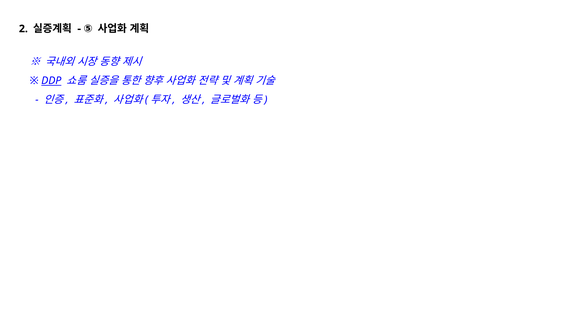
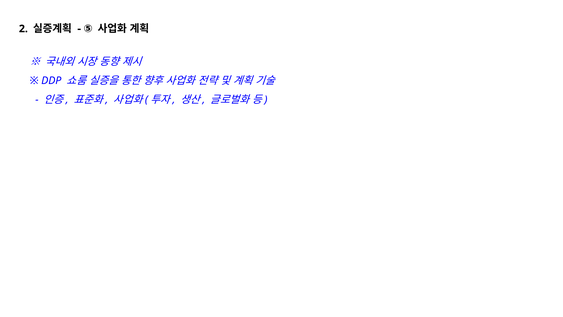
DDP underline: present -> none (51, 81)
